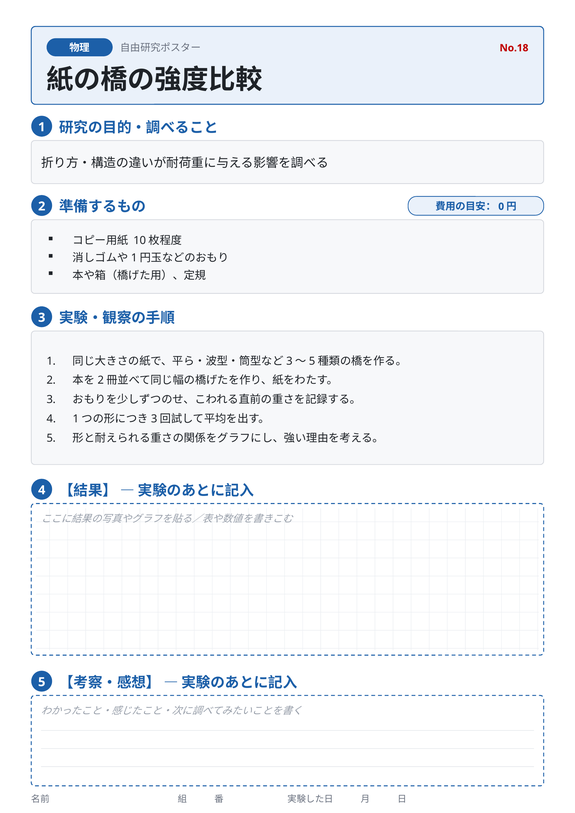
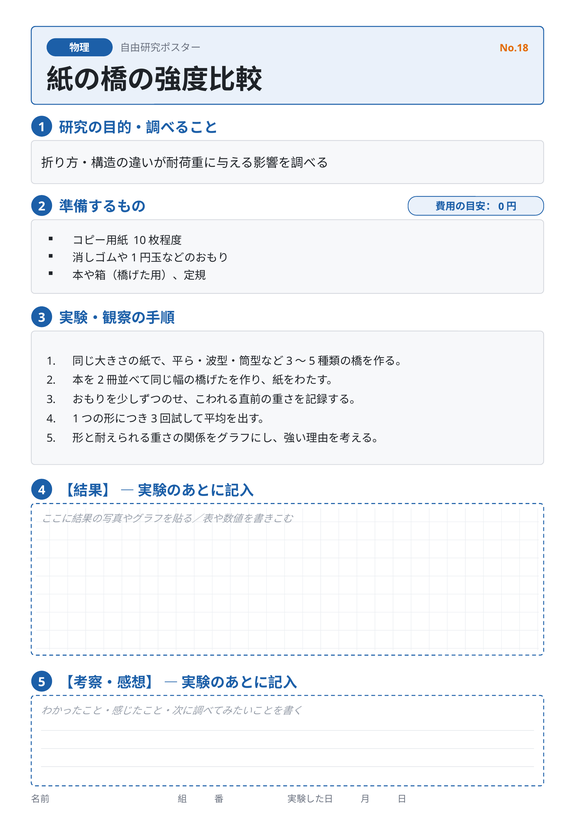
No.18 colour: red -> orange (514, 48)
